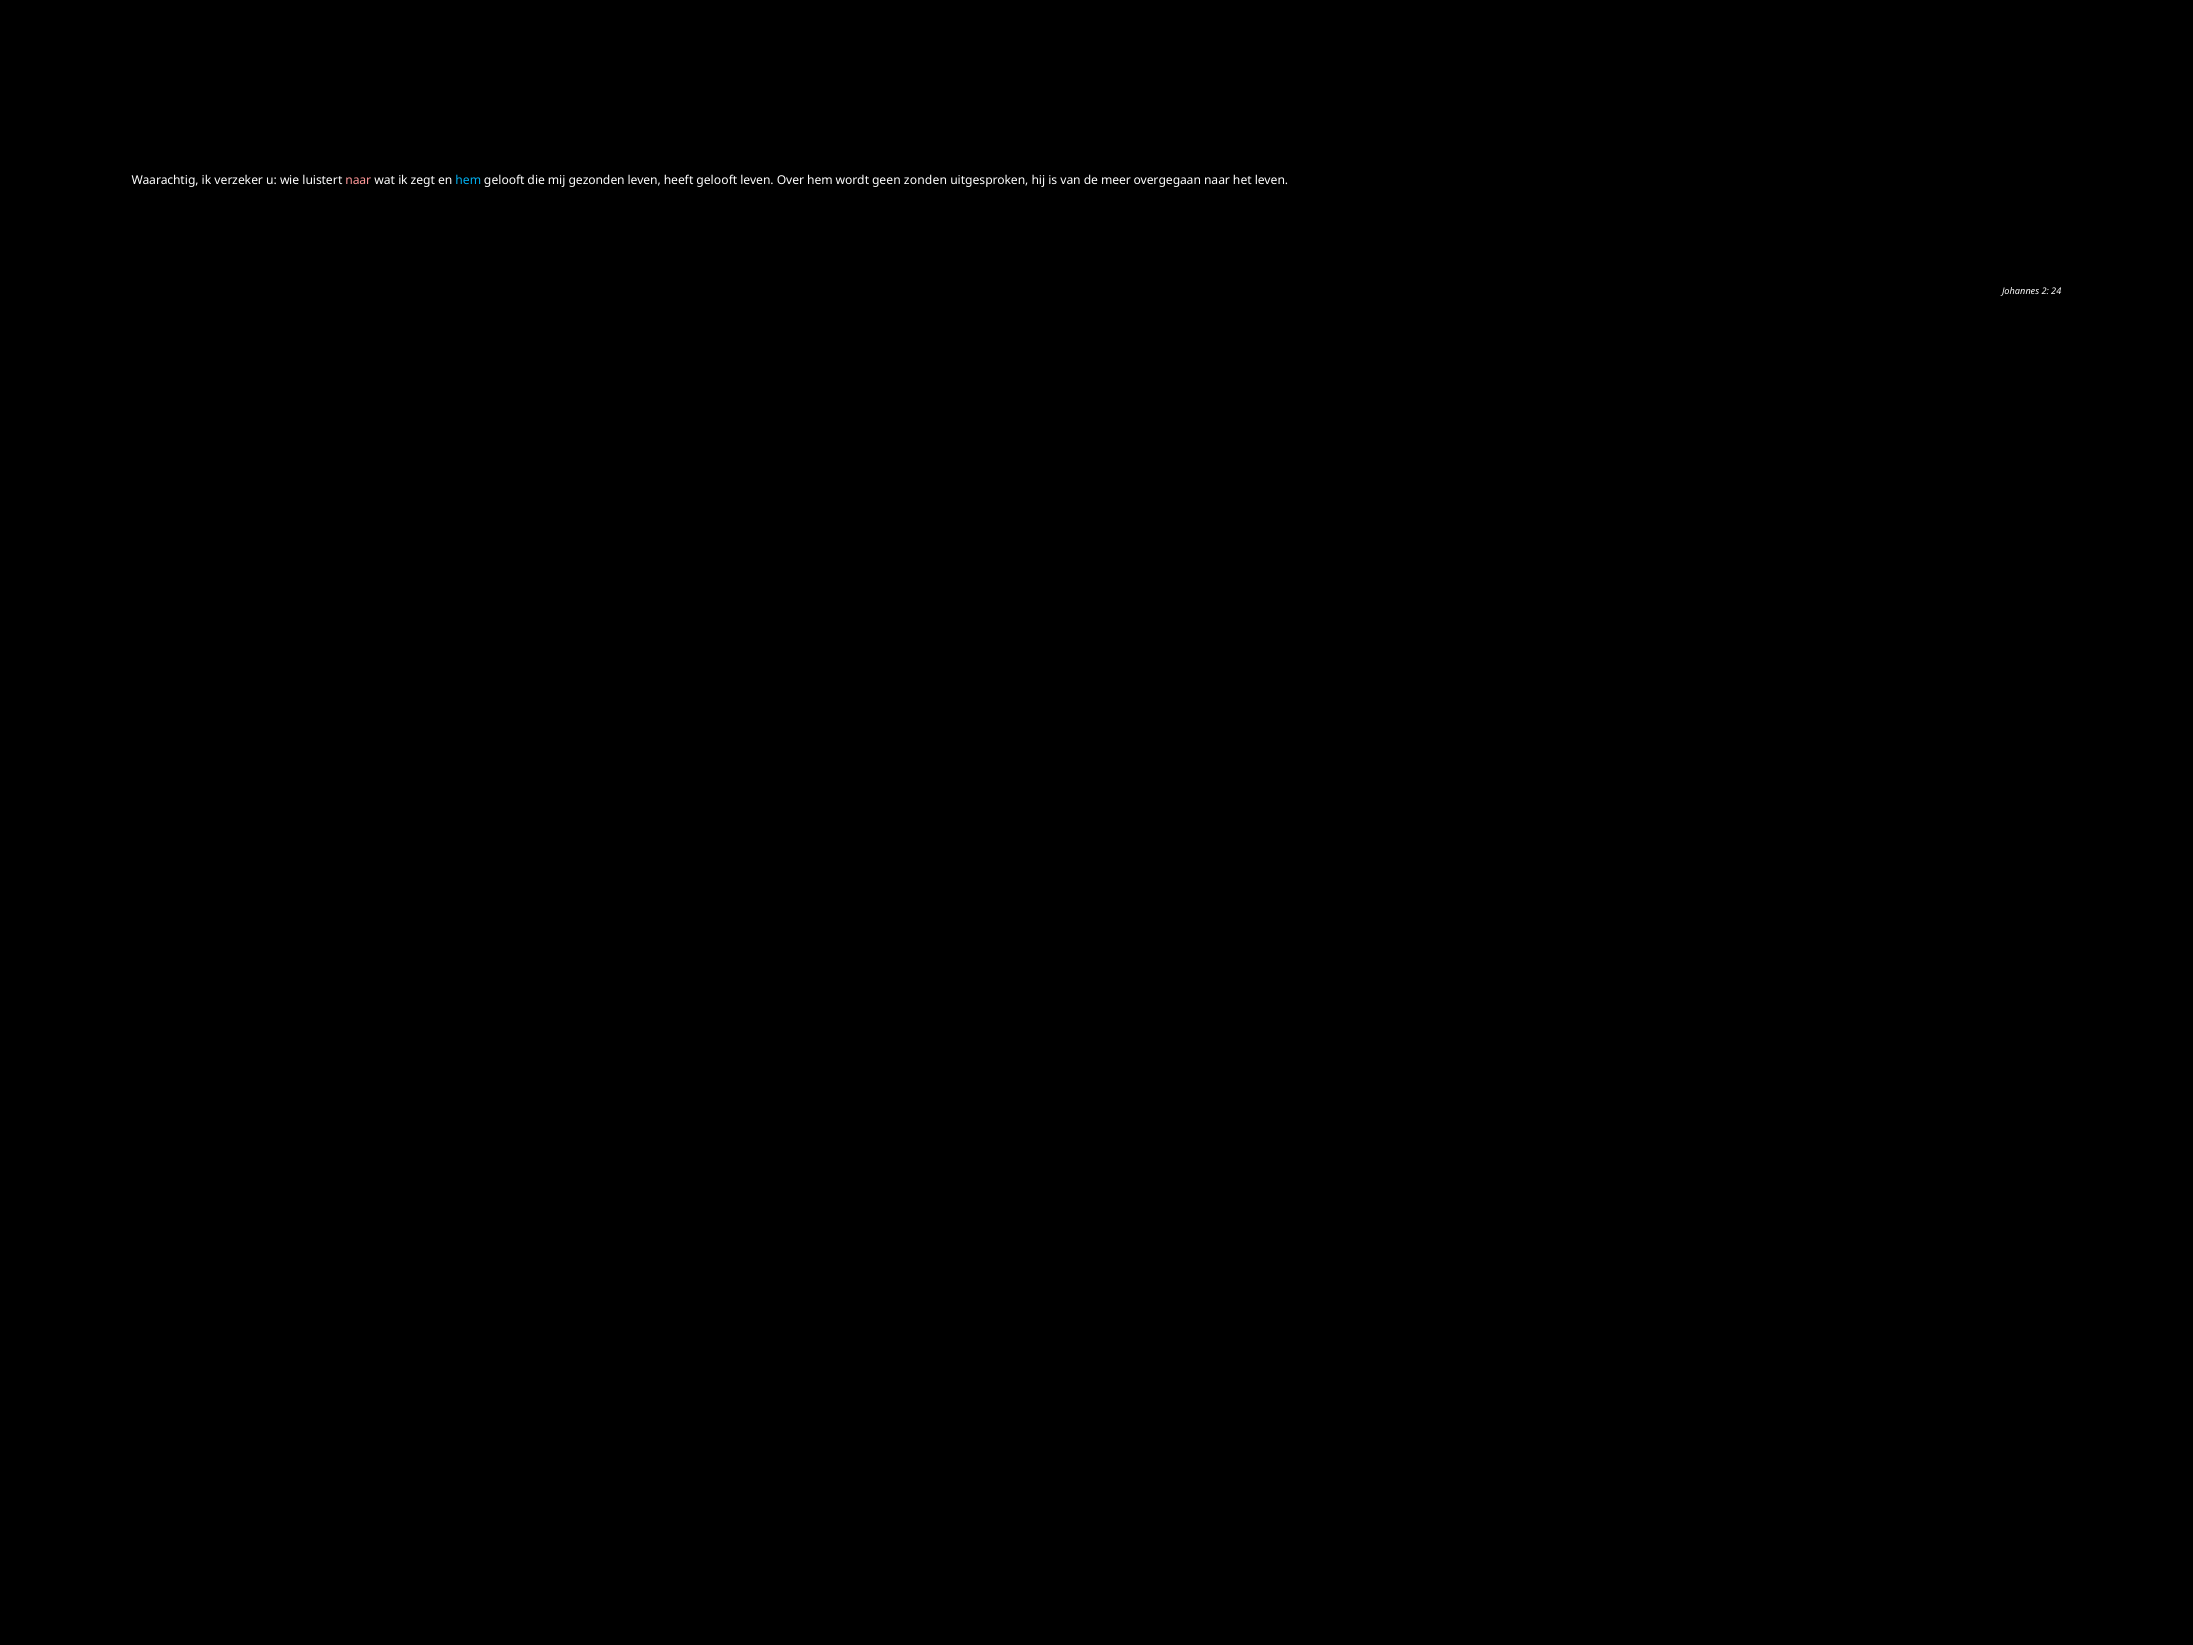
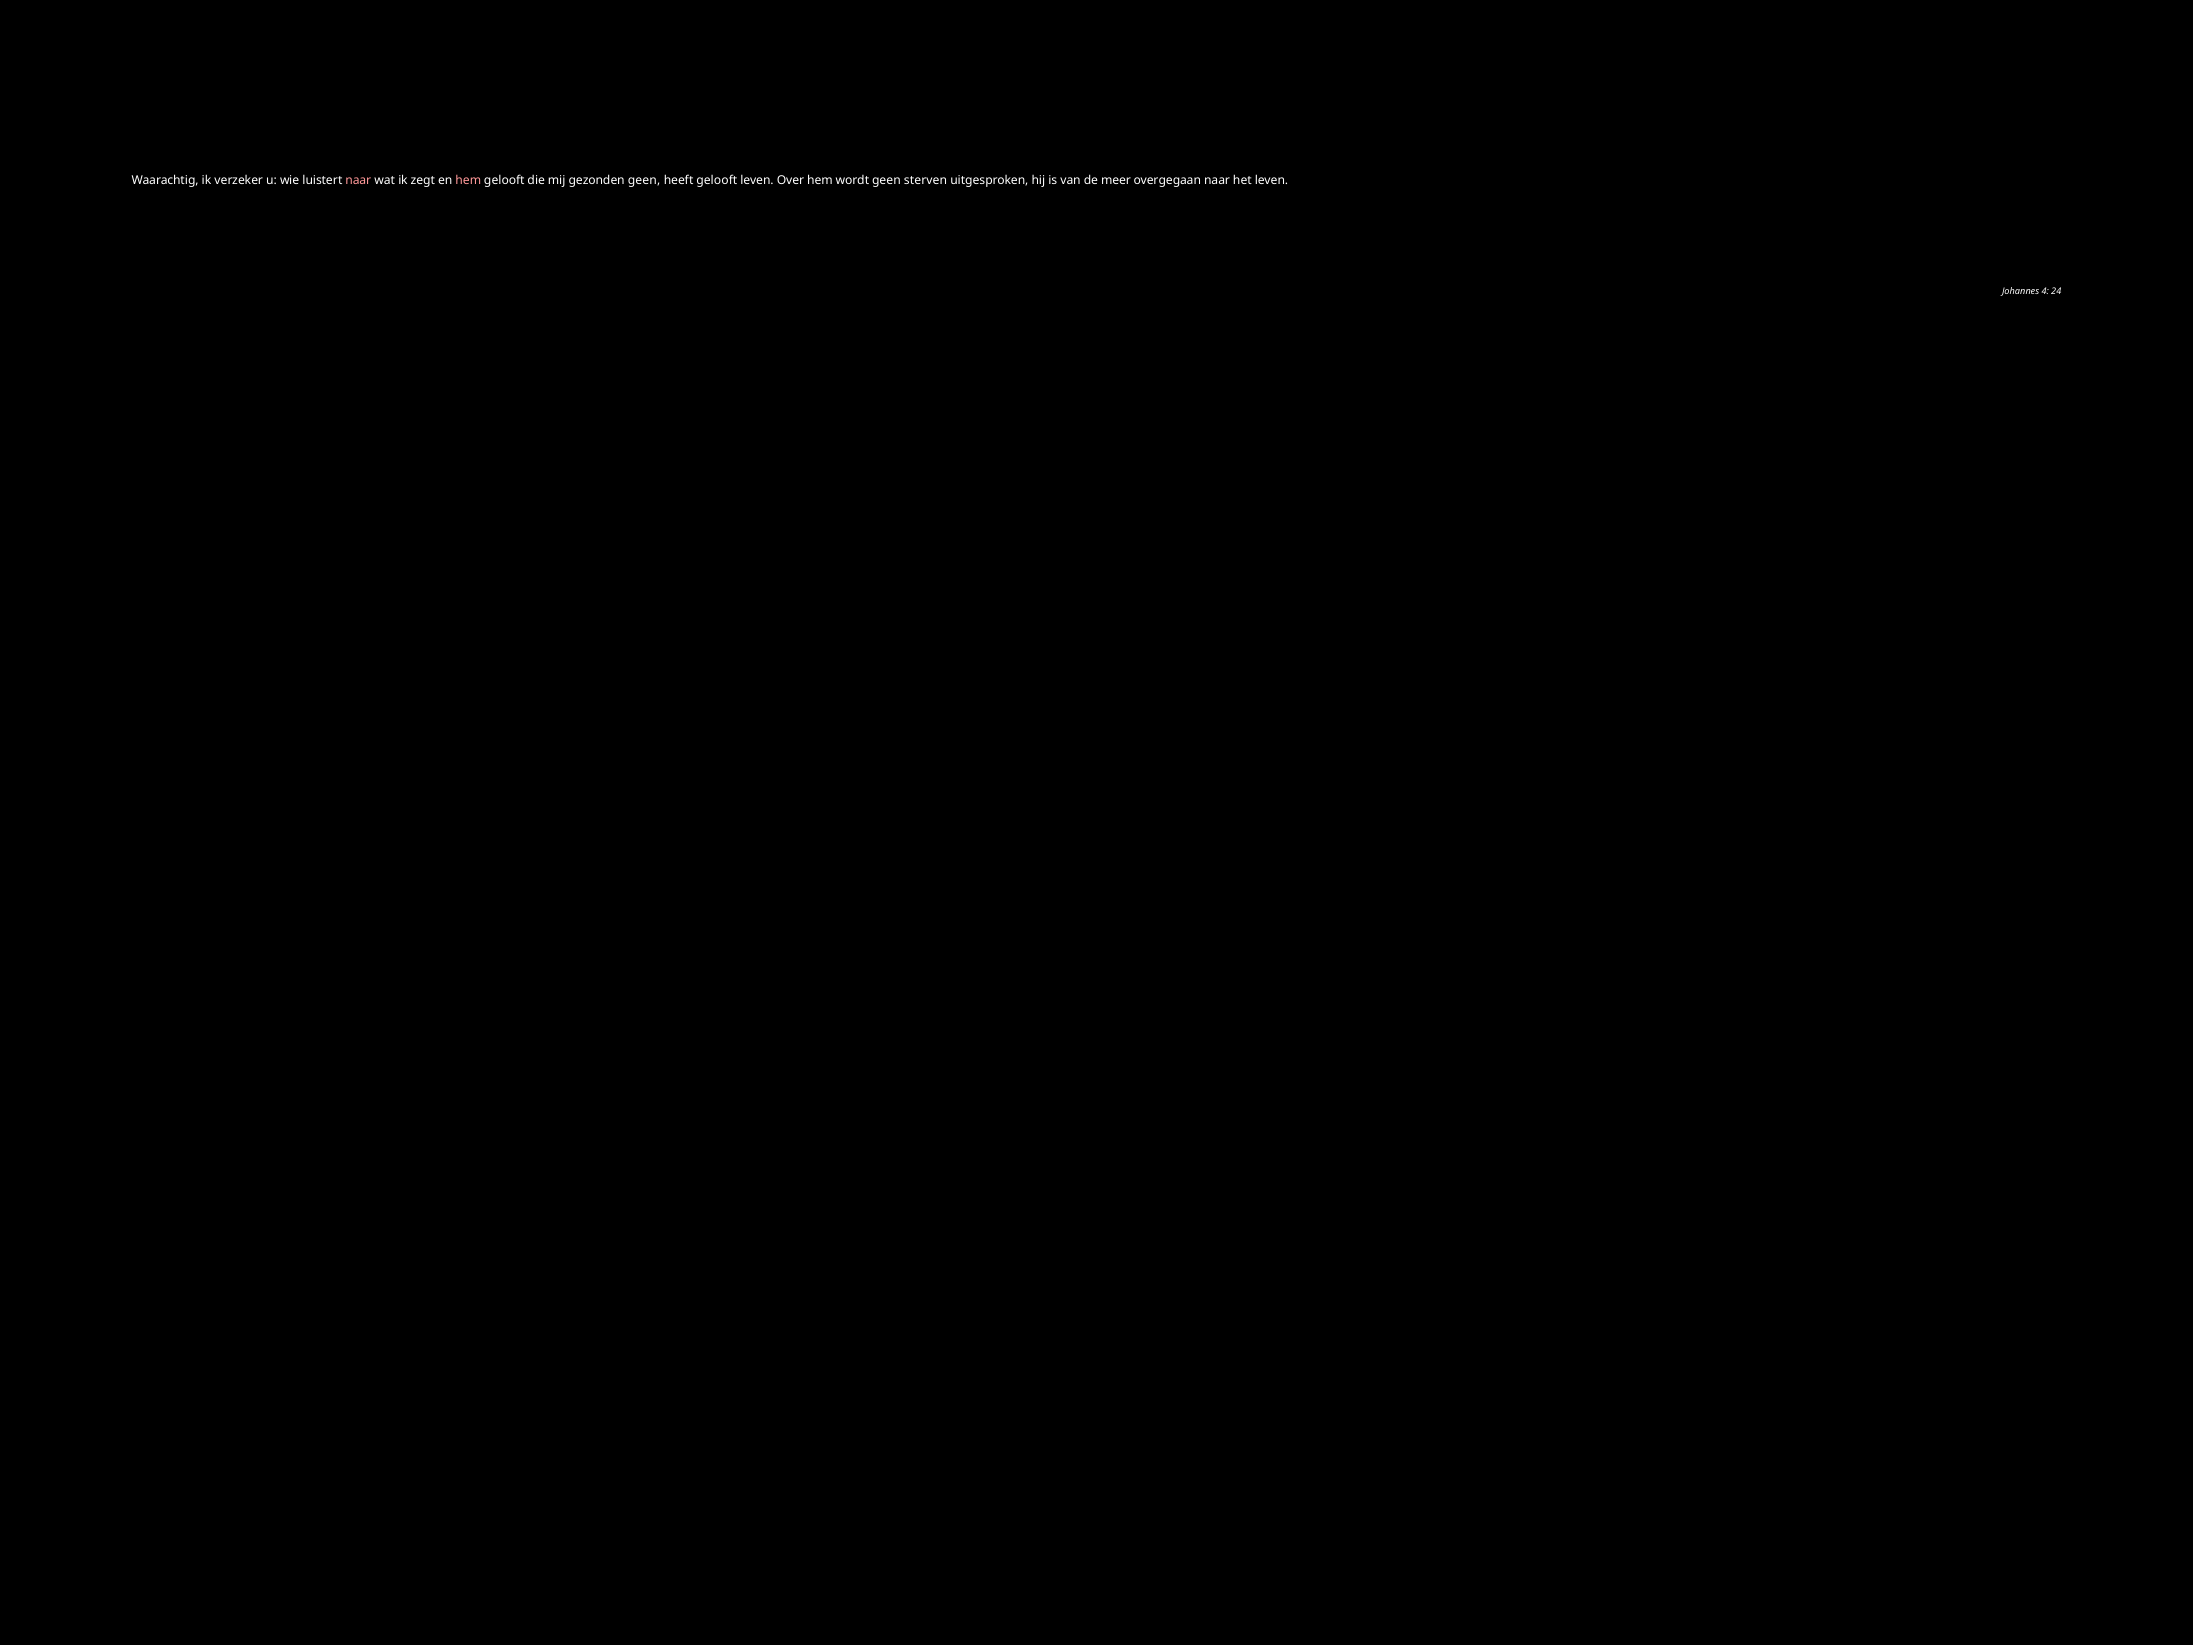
hem colour: light blue -> pink (468, 180)
gezonden leven: leven -> geen (644, 180)
zonden: zonden -> sterven (926, 180)
2: 2 -> 4 (2045, 291)
